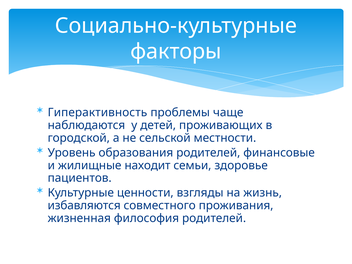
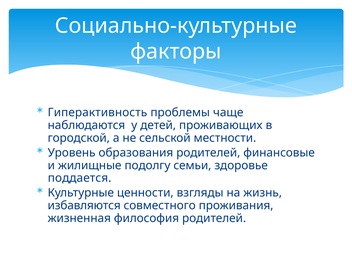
находит: находит -> подолгу (147, 165)
пациентов: пациентов -> поддается (80, 178)
